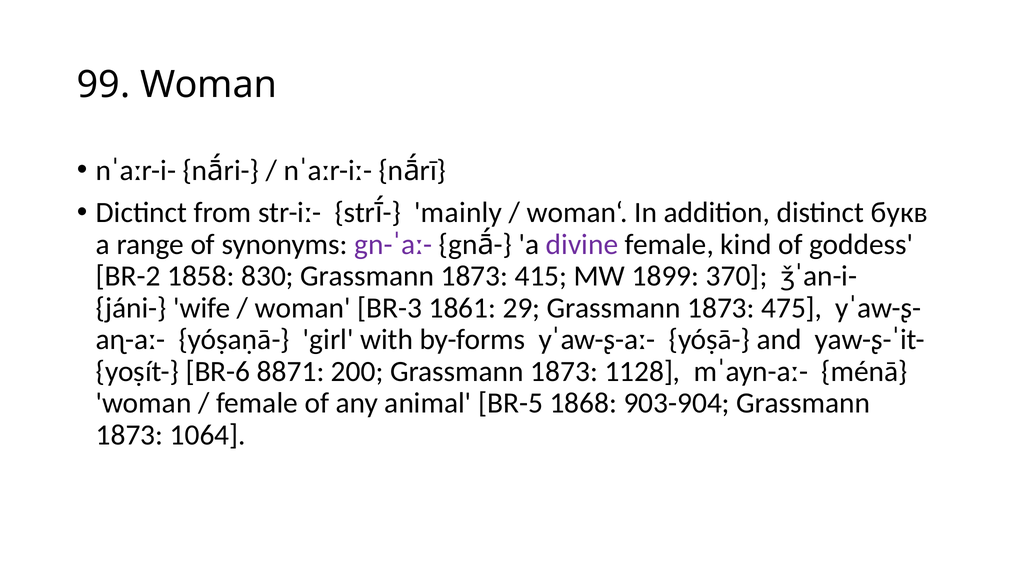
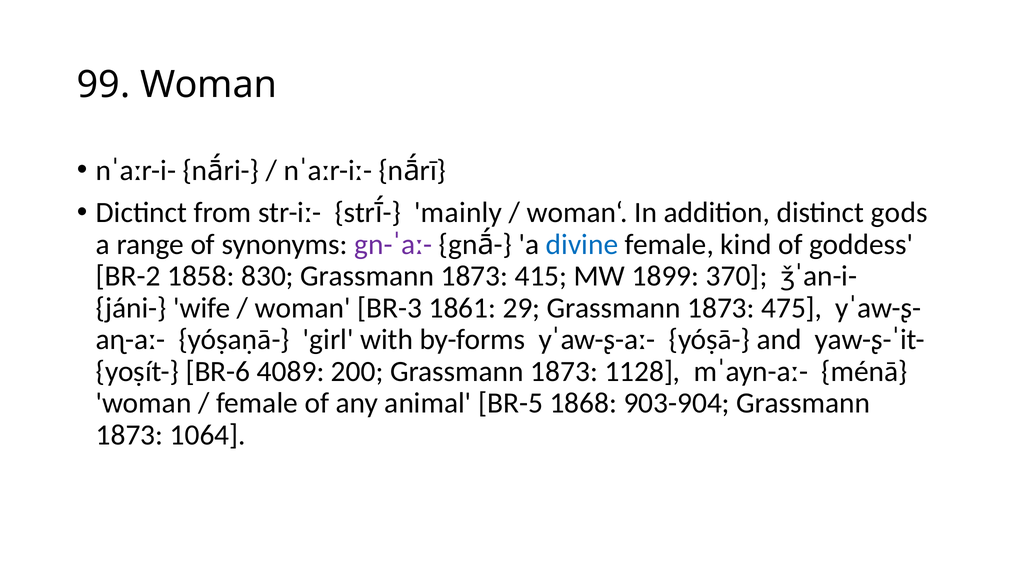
букв: букв -> gods (899, 213)
divine colour: purple -> blue (582, 245)
8871: 8871 -> 4089 (291, 372)
